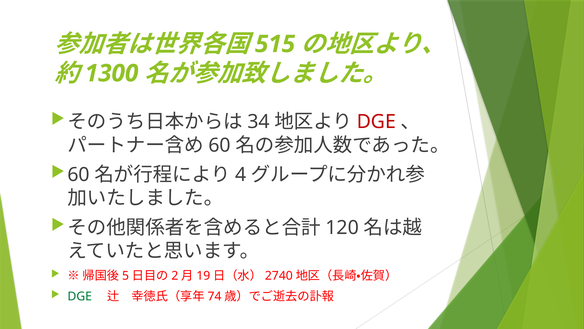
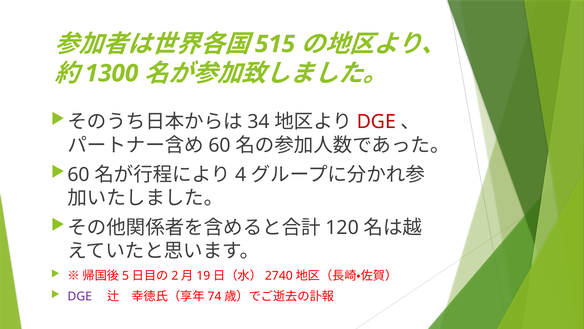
DGE colour: green -> purple (80, 296)
